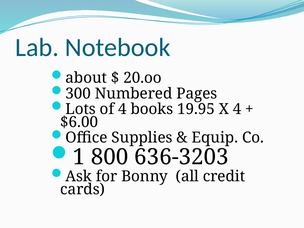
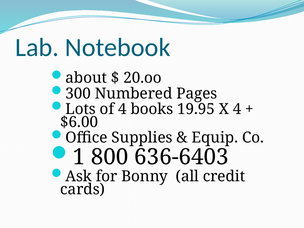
636-3203: 636-3203 -> 636-6403 (181, 157)
